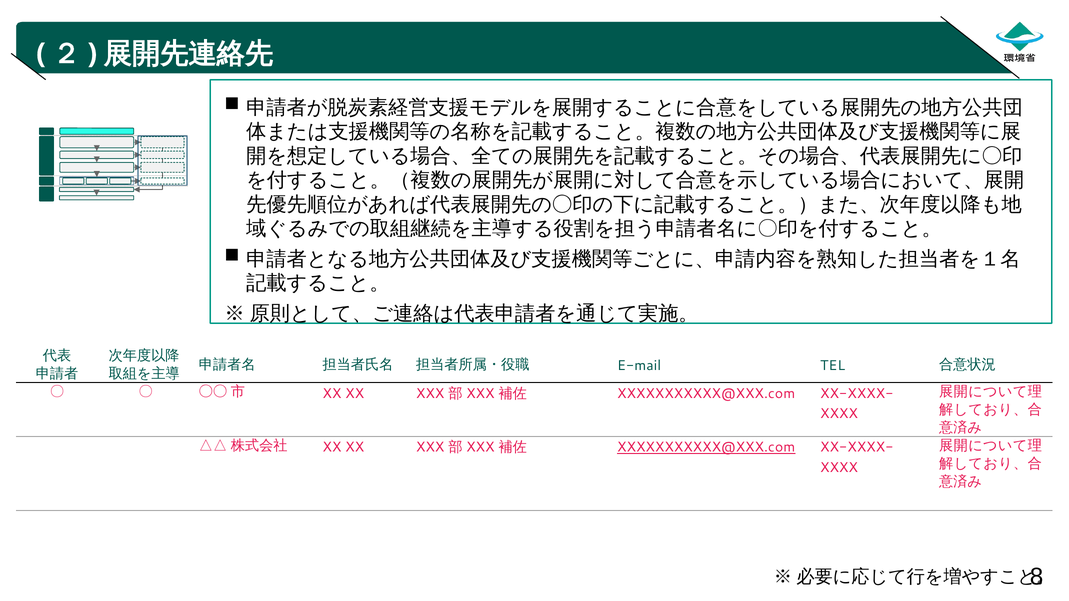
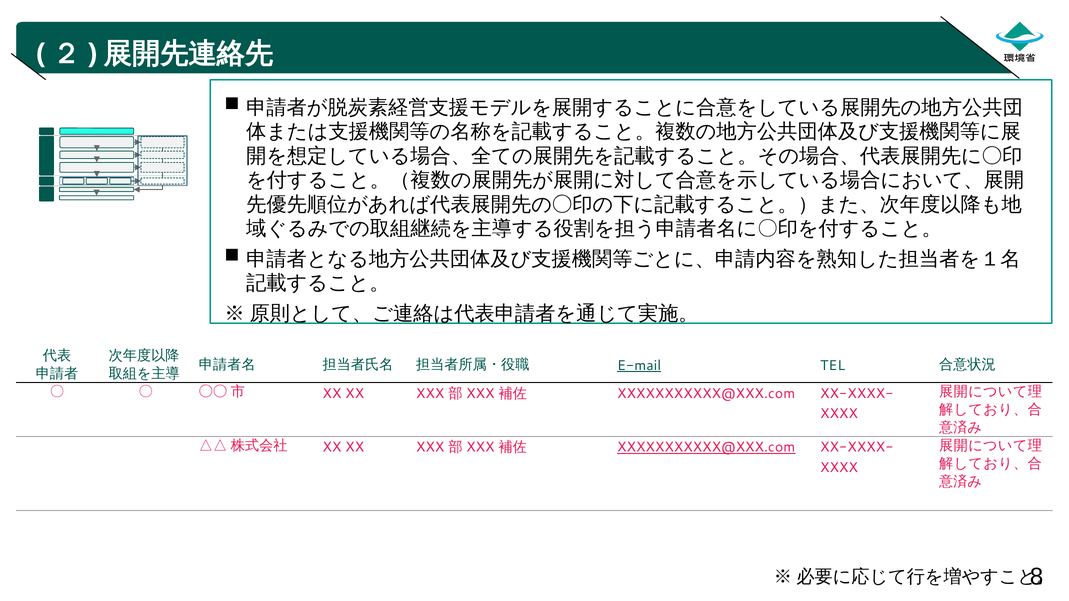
E-mail underline: none -> present (639, 366)
